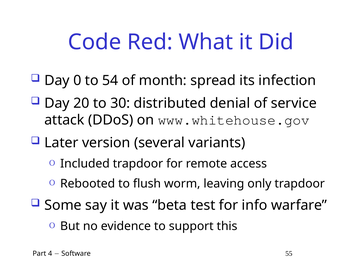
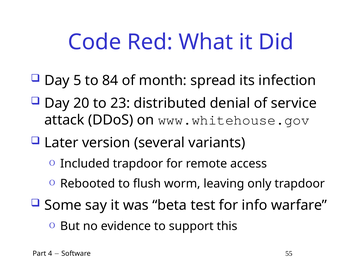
0: 0 -> 5 (77, 81)
54: 54 -> 84 (110, 81)
30: 30 -> 23 (120, 103)
